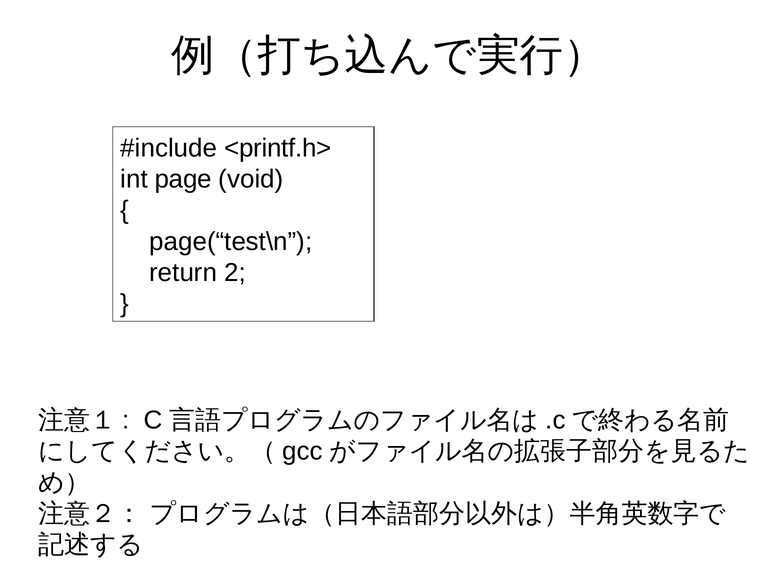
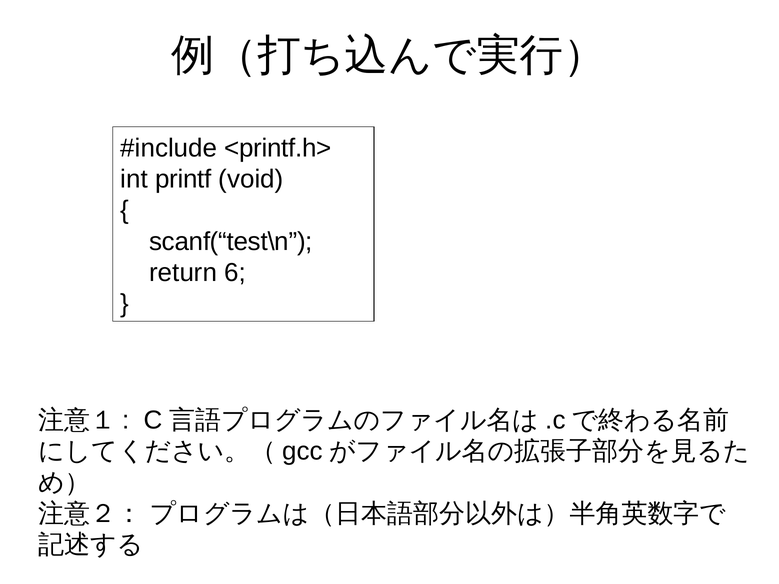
page: page -> printf (183, 179)
page(“test\n: page(“test\n -> scanf(“test\n (231, 242)
2: 2 -> 6 (235, 273)
